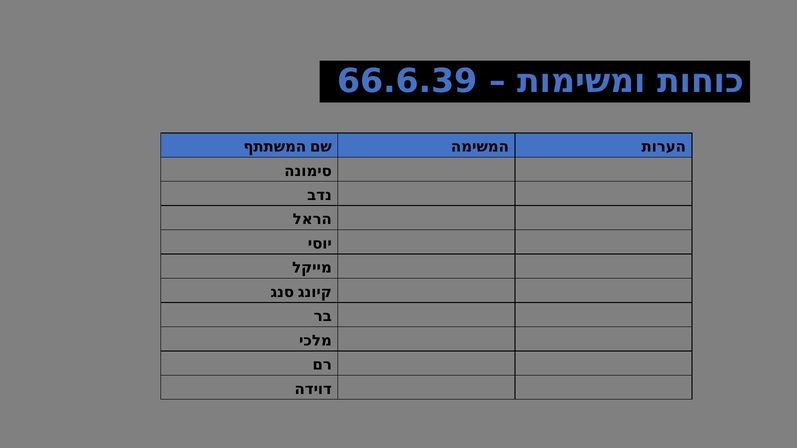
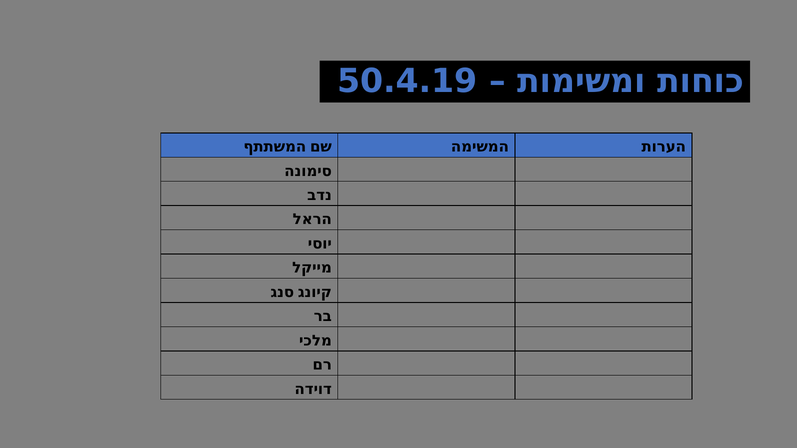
66.6.39: 66.6.39 -> 50.4.19 (407, 81)
